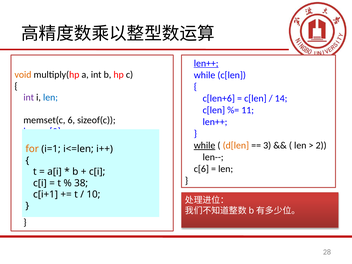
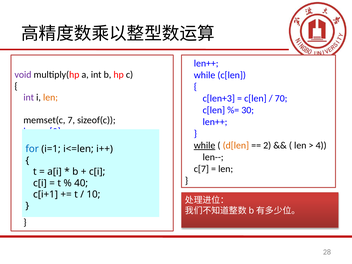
len++ underline: present -> none (206, 63)
void colour: orange -> purple (23, 75)
len colour: blue -> orange (50, 97)
c[len+6: c[len+6 -> c[len+3 (219, 99)
14: 14 -> 70 (281, 99)
11: 11 -> 30 (248, 110)
6: 6 -> 7 (71, 120)
3: 3 -> 2 (267, 145)
2: 2 -> 4 (321, 145)
for colour: orange -> blue (32, 149)
c[6: c[6 -> c[7 (201, 169)
38: 38 -> 40 (81, 183)
